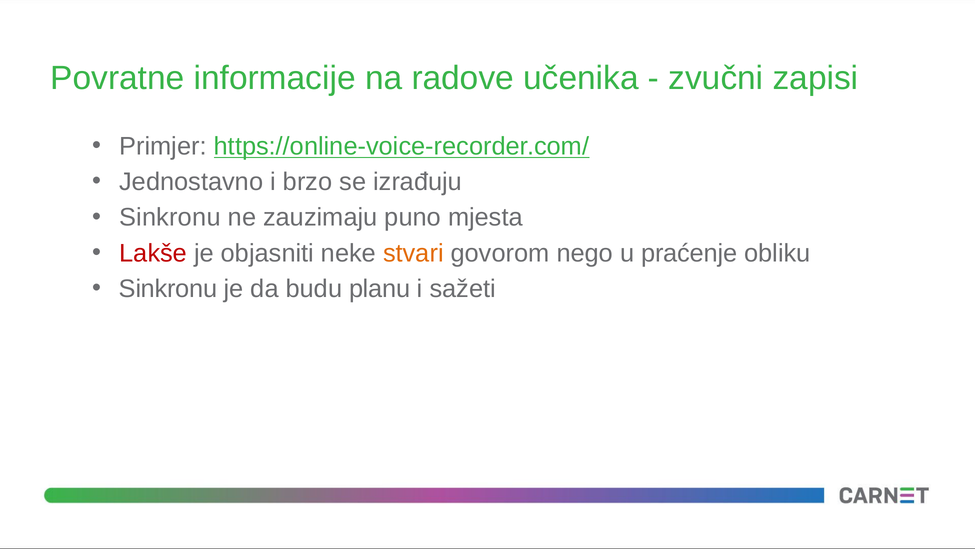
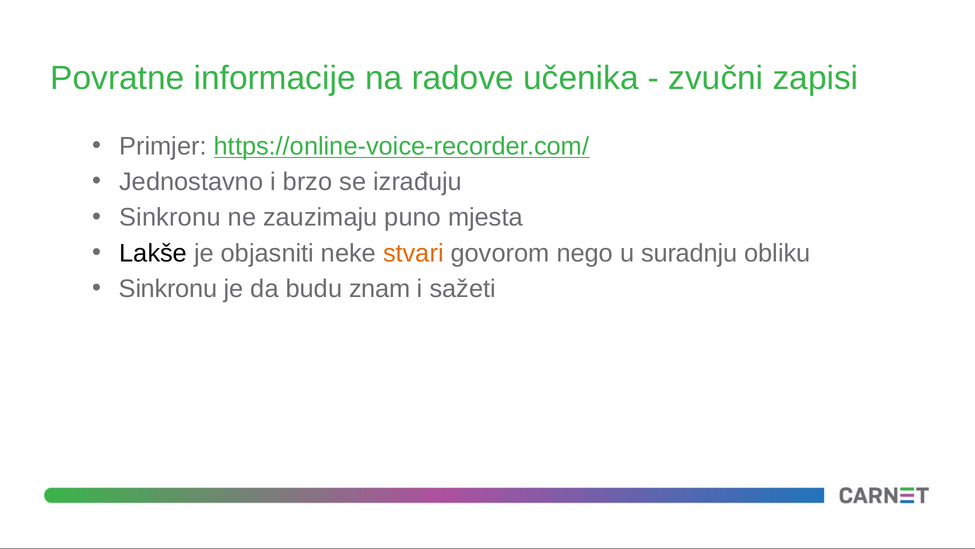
Lakše colour: red -> black (153, 253)
praćenje: praćenje -> suradnju (689, 253)
planu: planu -> znam (380, 289)
